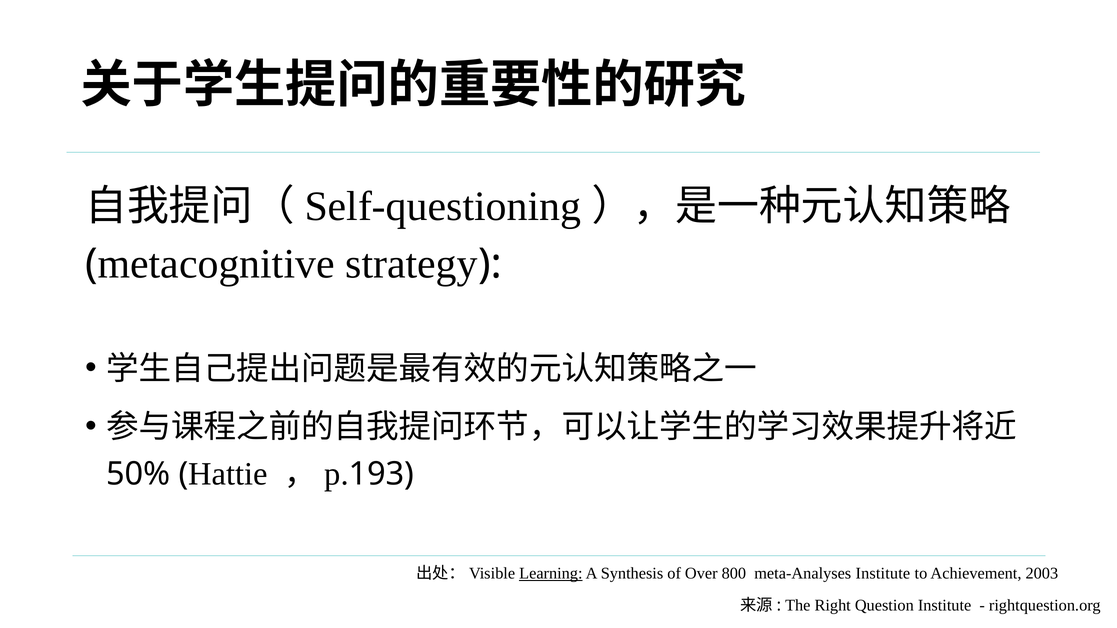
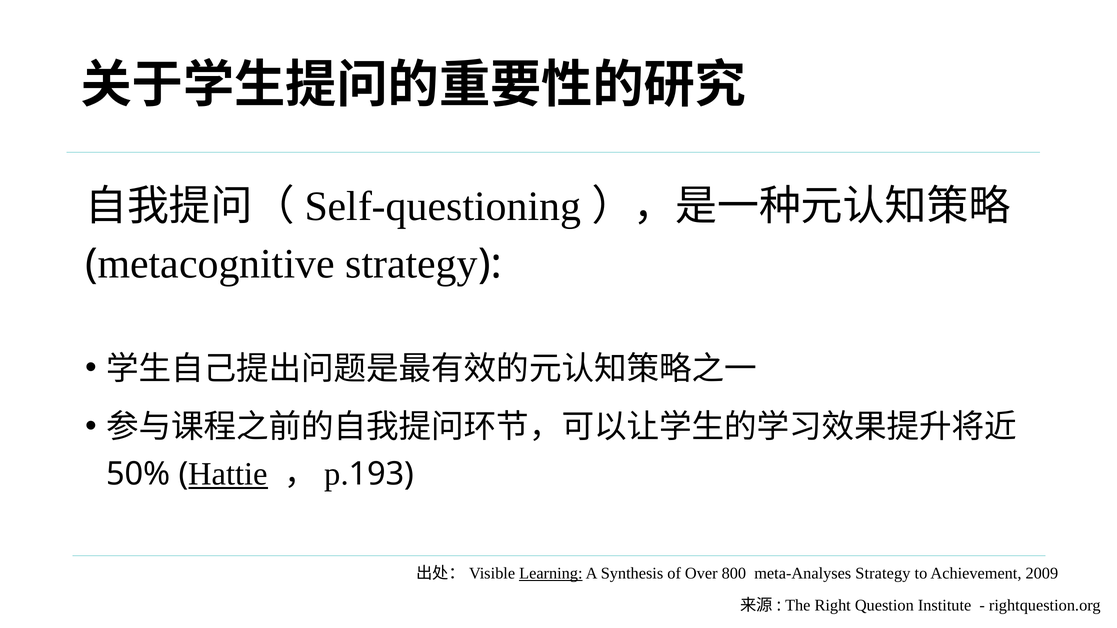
Hattie underline: none -> present (228, 474)
meta-Analyses Institute: Institute -> Strategy (883, 574)
2003: 2003 -> 2009 (1042, 574)
